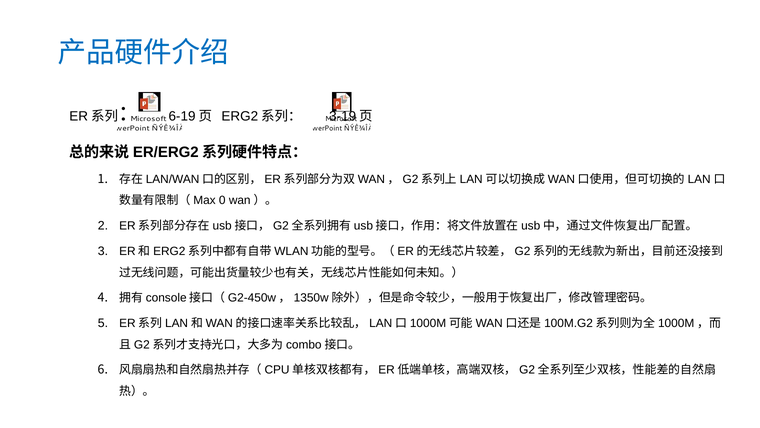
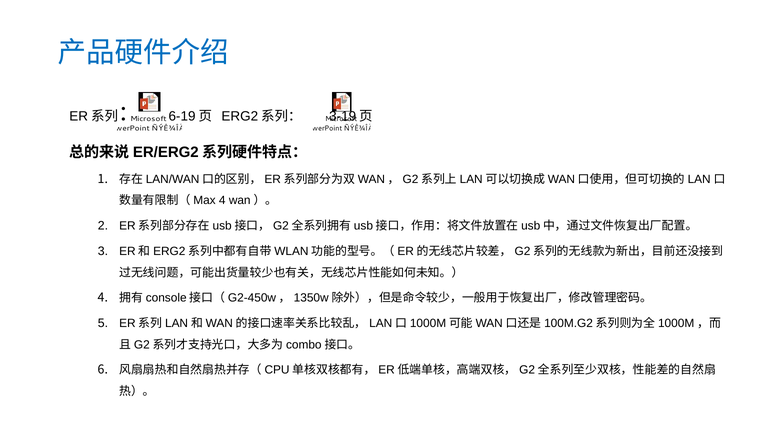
0: 0 -> 4 (222, 200)
